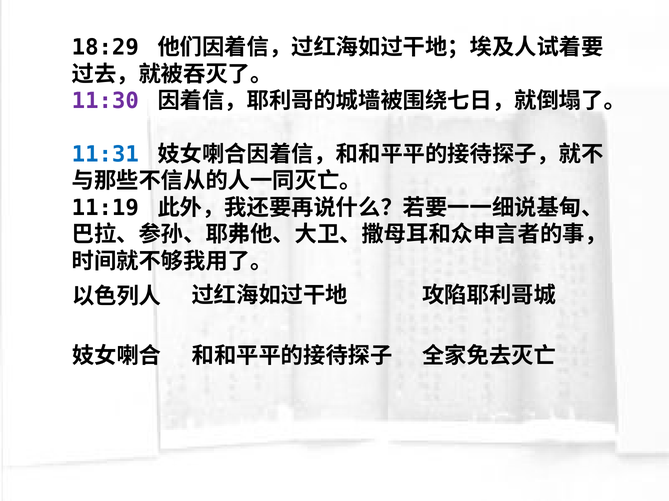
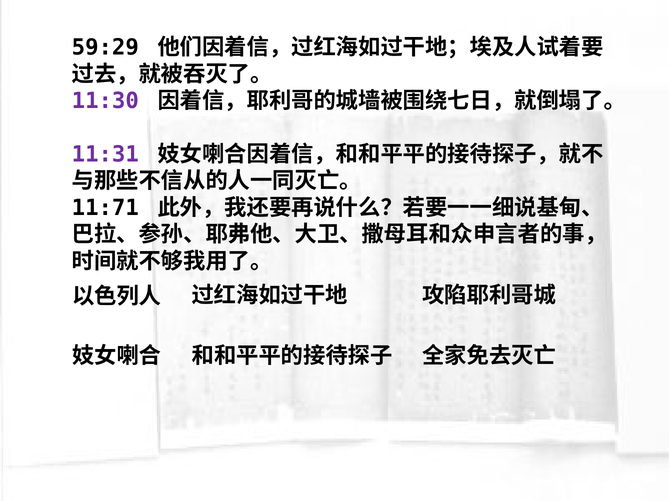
18:29: 18:29 -> 59:29 (105, 48)
11:31 colour: blue -> purple (105, 155)
11:19: 11:19 -> 11:71 (105, 208)
